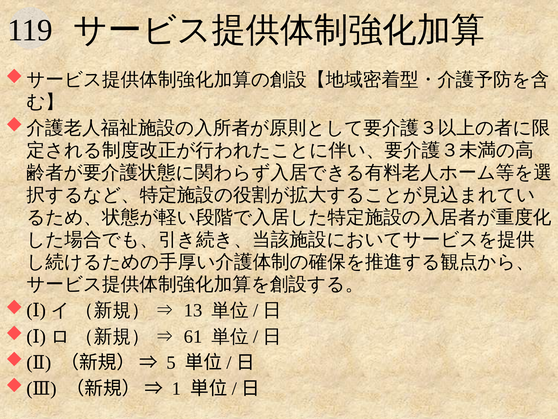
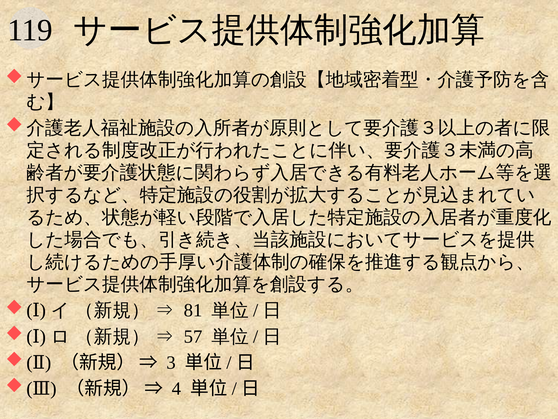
13: 13 -> 81 (193, 310)
61: 61 -> 57 (193, 336)
5: 5 -> 3 (171, 362)
1: 1 -> 4 (176, 388)
